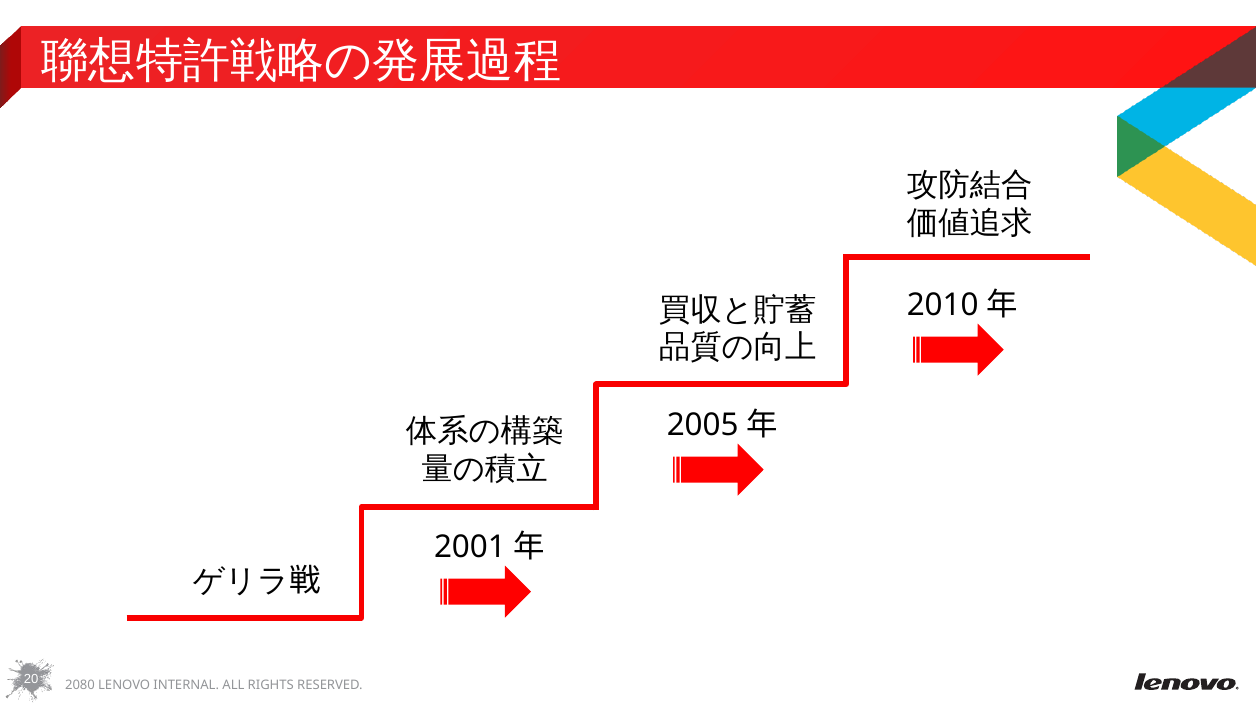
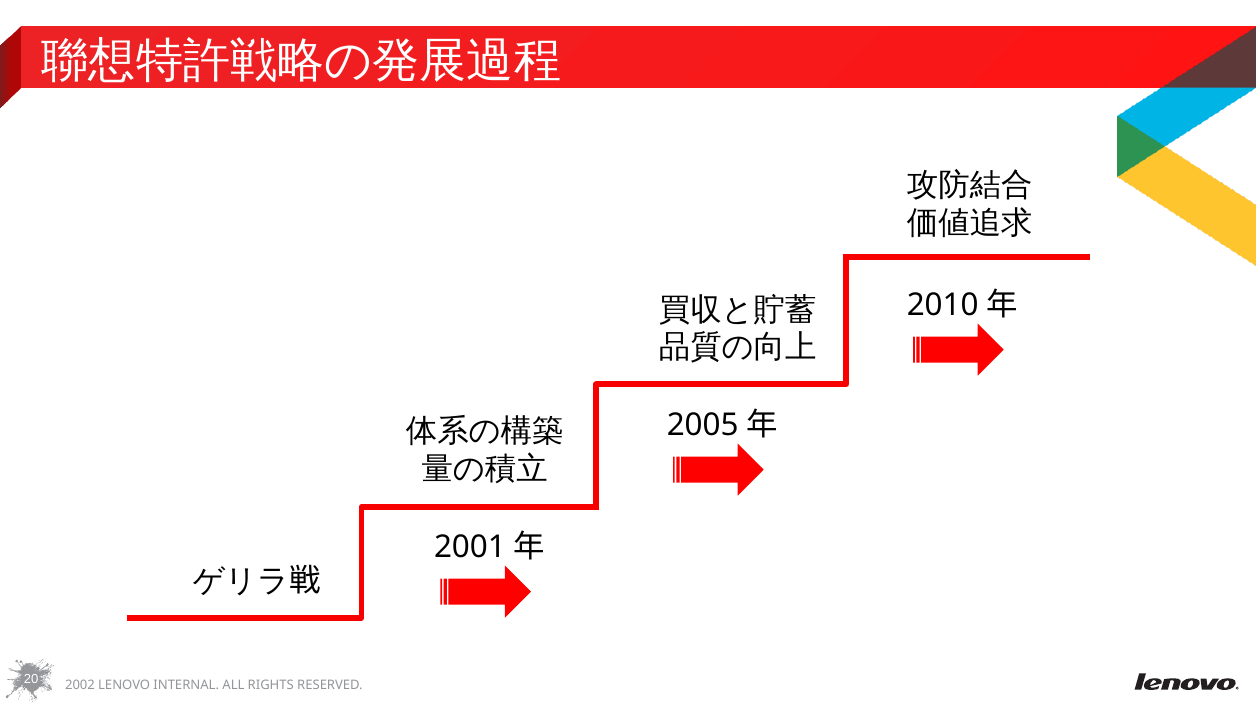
2080: 2080 -> 2002 (80, 685)
